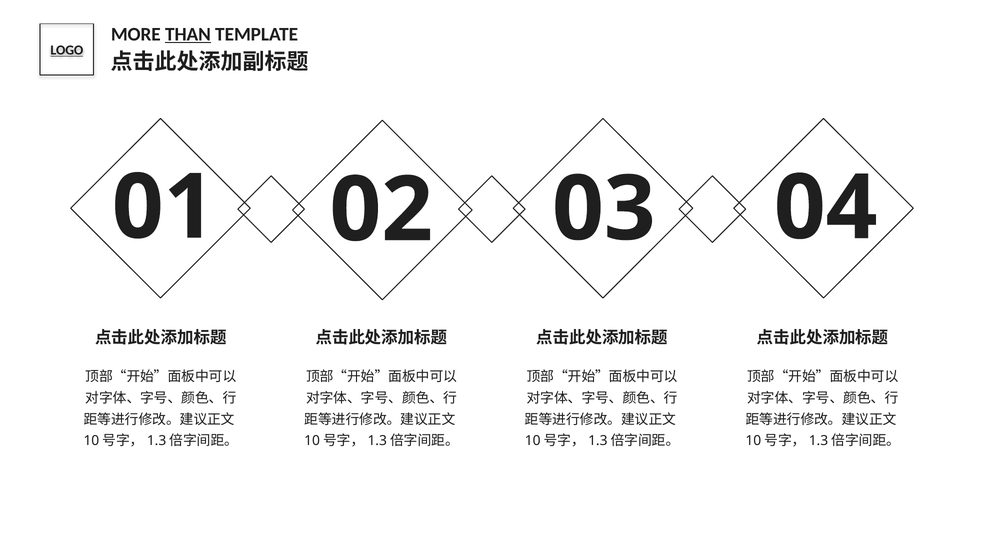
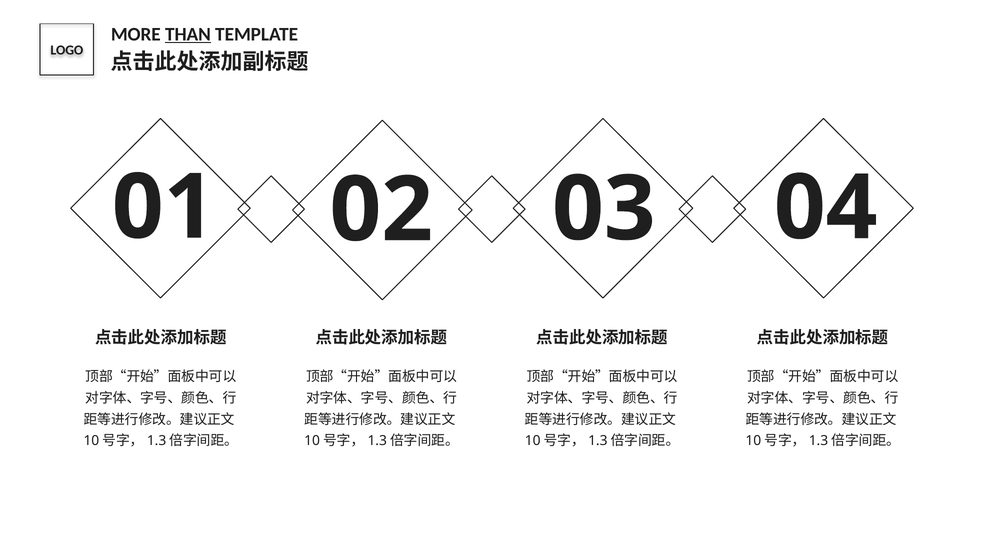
LOGO underline: present -> none (67, 50)
